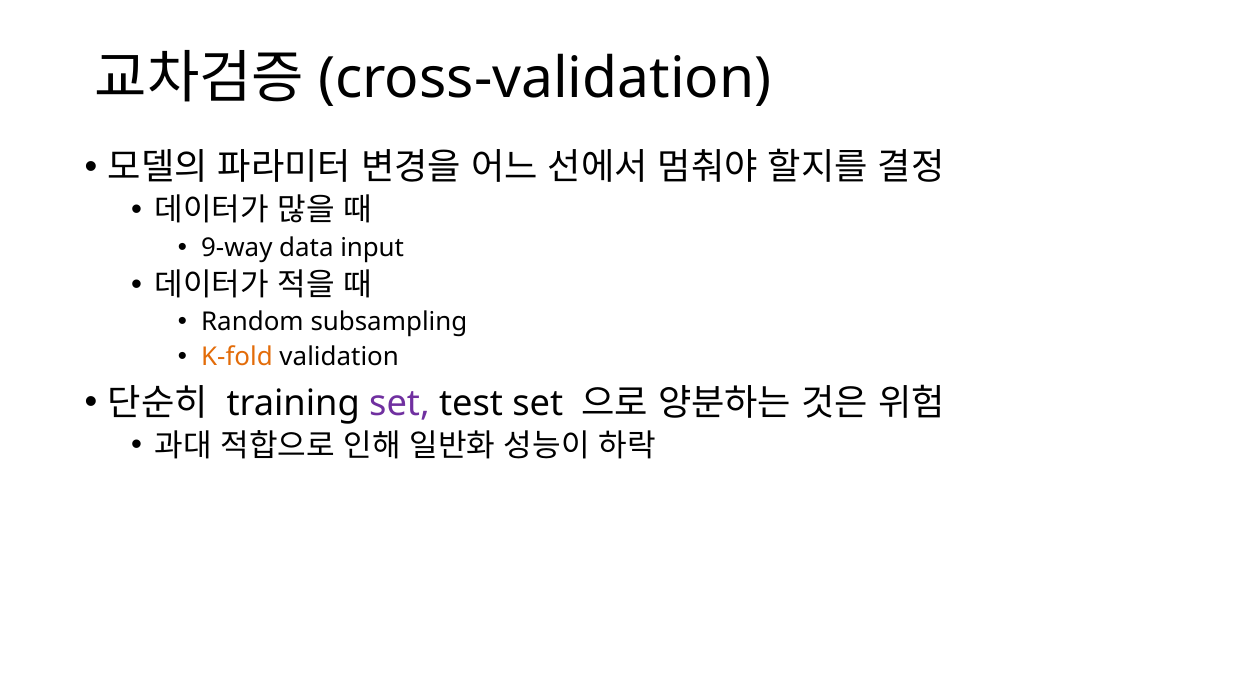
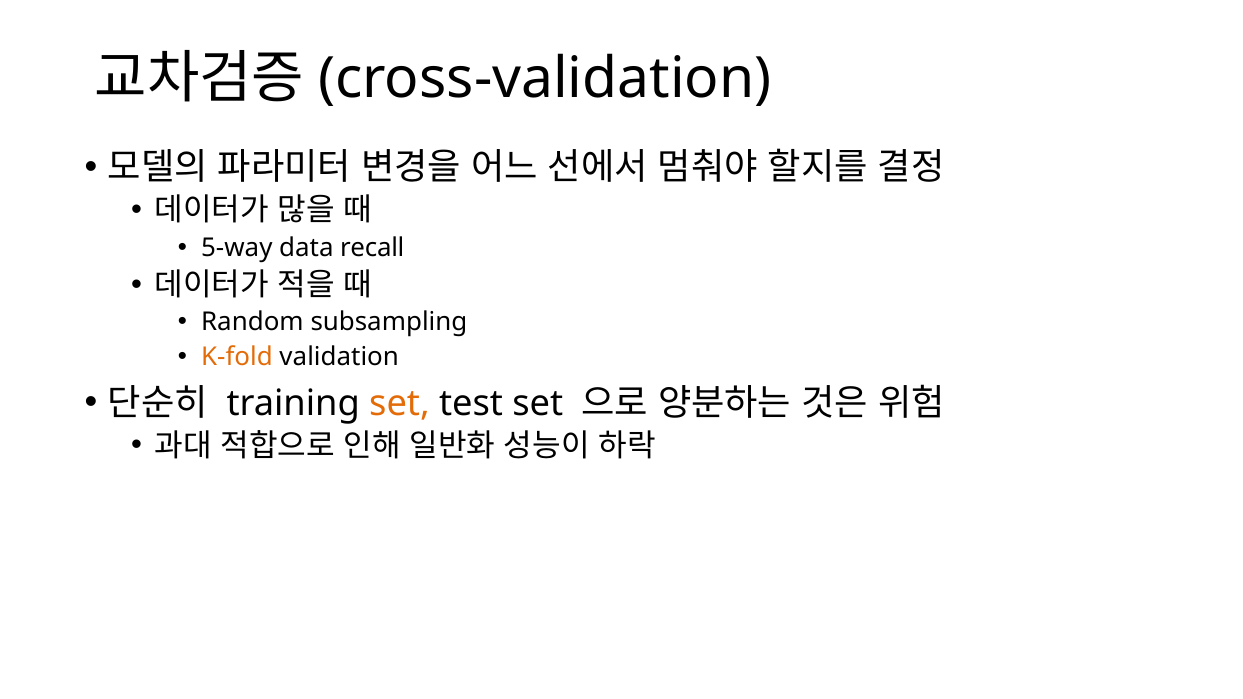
9-way: 9-way -> 5-way (237, 248)
input: input -> recall (372, 248)
set colour: purple -> orange (399, 403)
